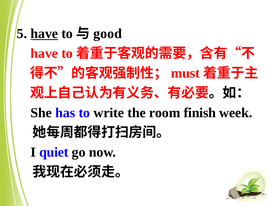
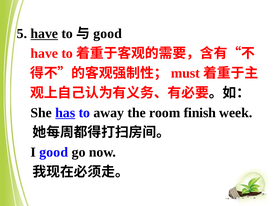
has underline: none -> present (65, 113)
write: write -> away (109, 113)
I quiet: quiet -> good (54, 152)
